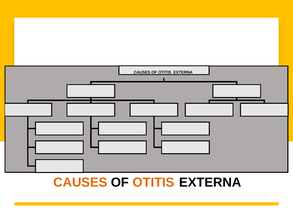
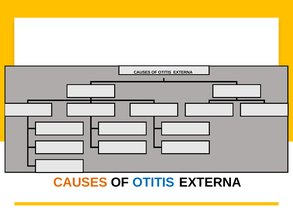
OTITIS colour: orange -> blue (154, 182)
